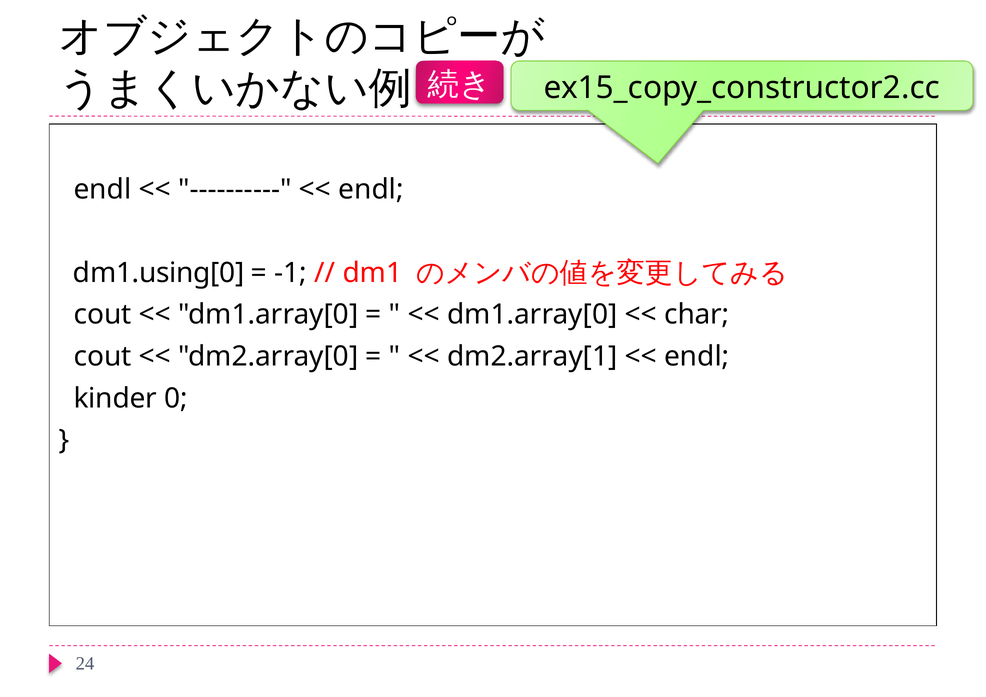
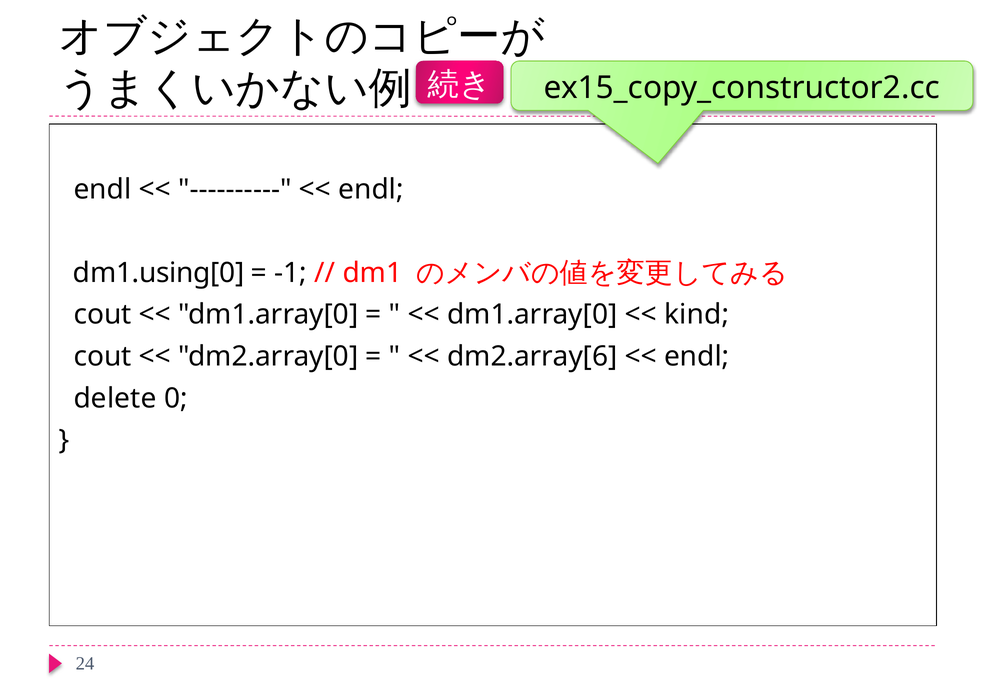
char: char -> kind (697, 315)
dm2.array[1: dm2.array[1 -> dm2.array[6 (532, 357)
kinder: kinder -> delete (115, 398)
